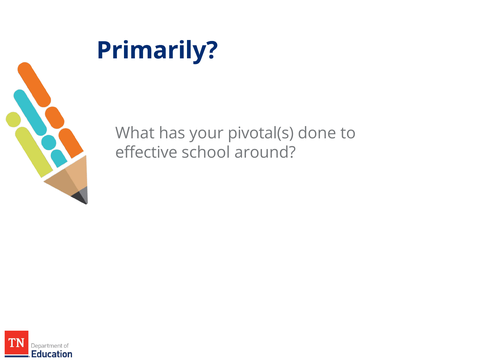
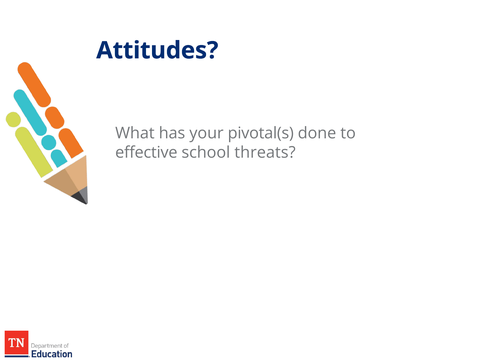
Primarily: Primarily -> Attitudes (157, 50)
around: around -> threats (265, 152)
